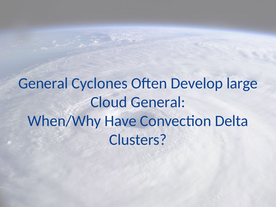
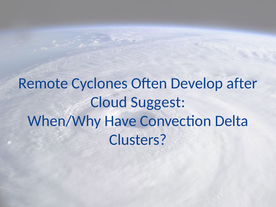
General: General -> Remote (43, 83)
large: large -> after (242, 83)
Cloud General: General -> Suggest (158, 102)
